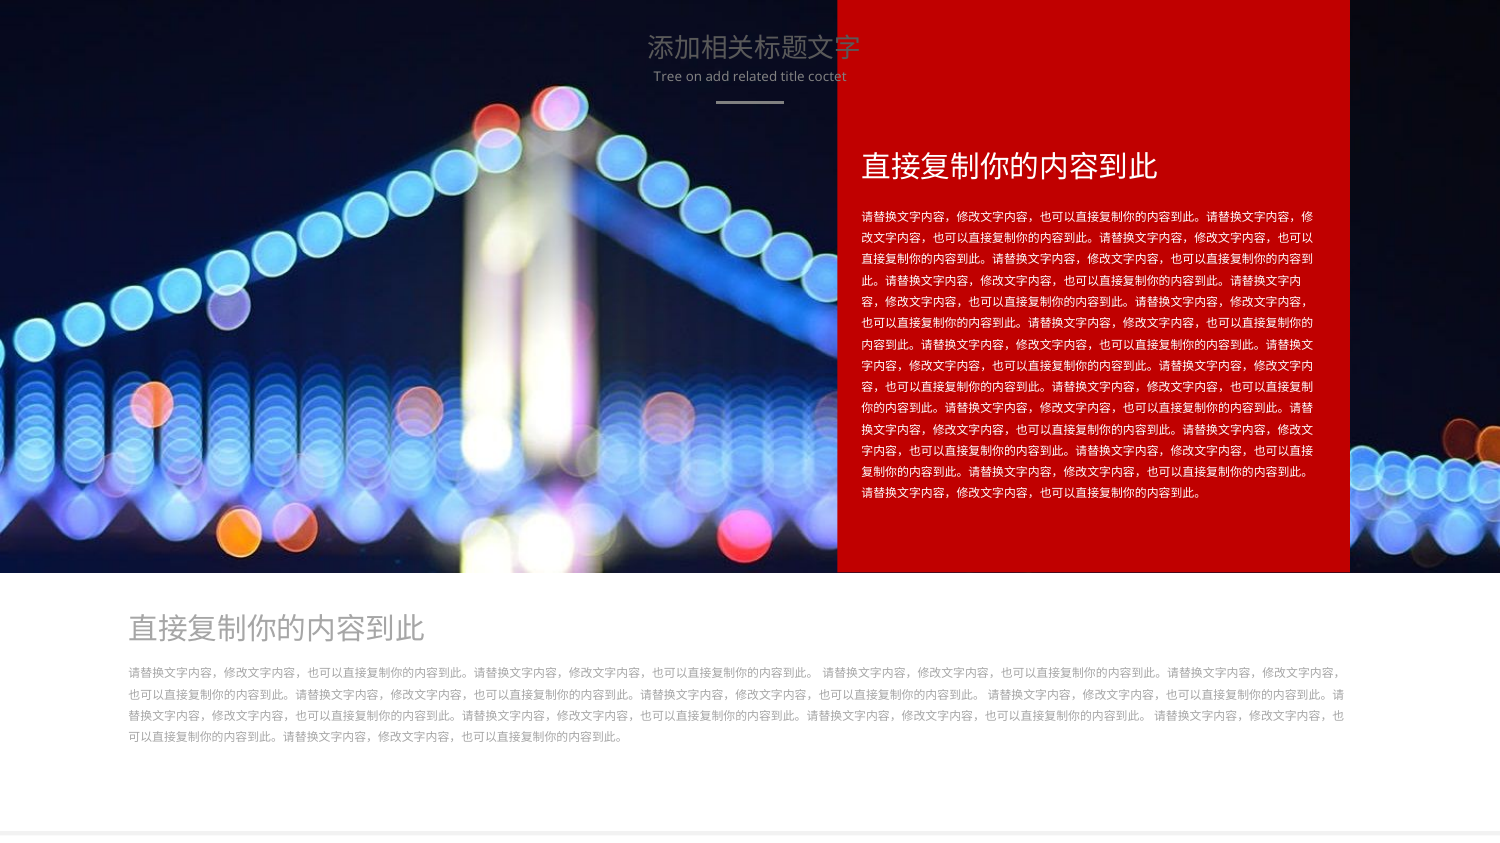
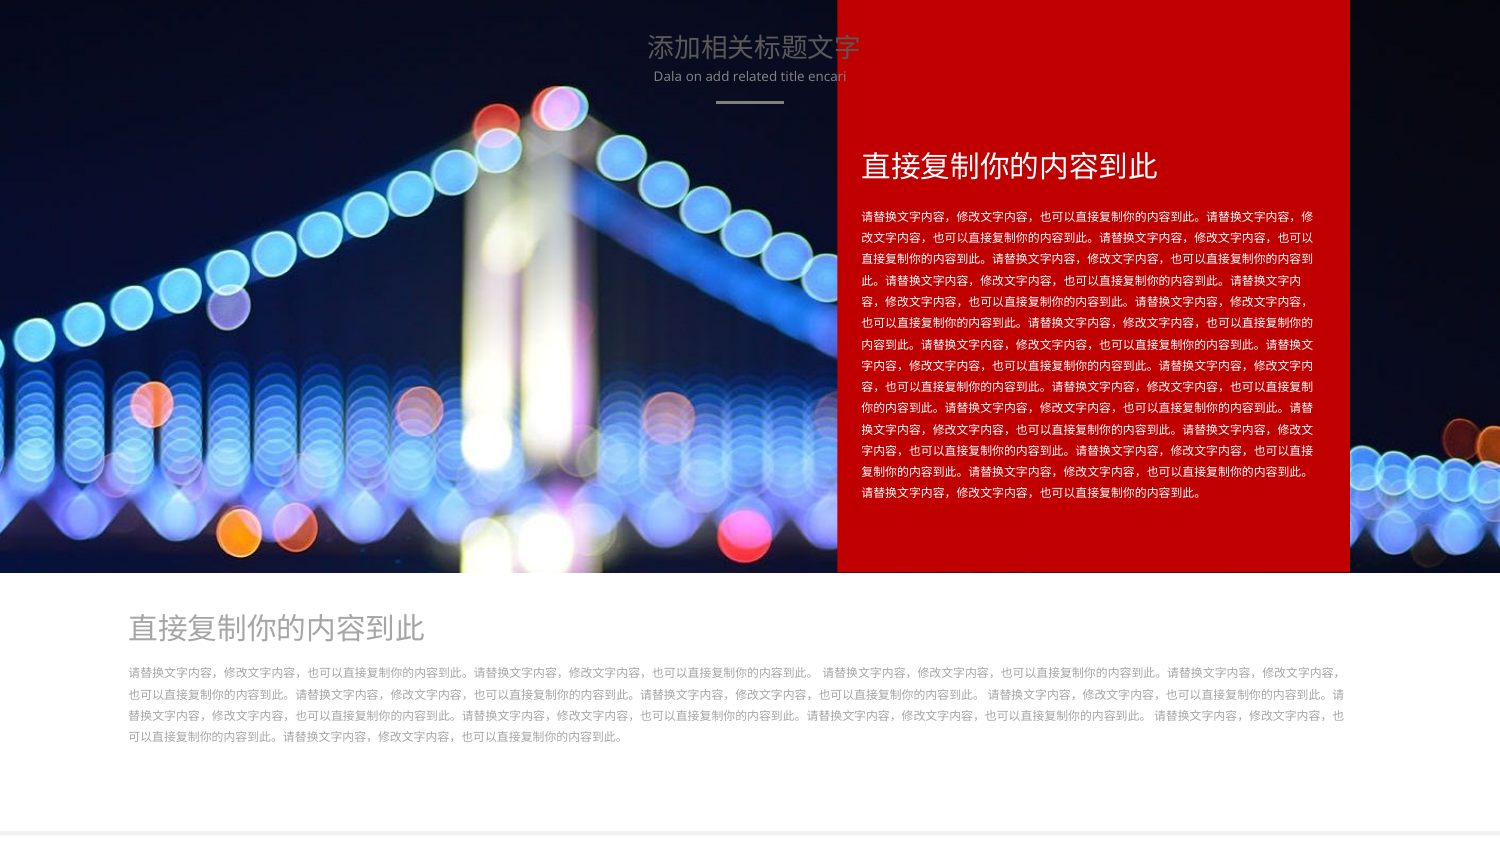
Tree: Tree -> Dala (668, 77)
coctet: coctet -> encari (827, 77)
